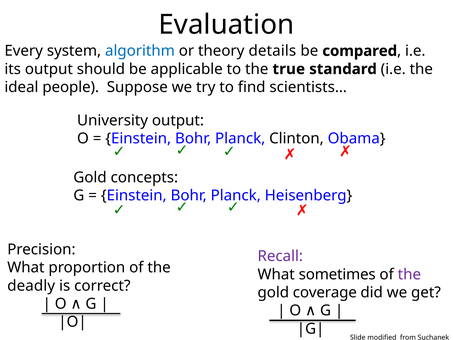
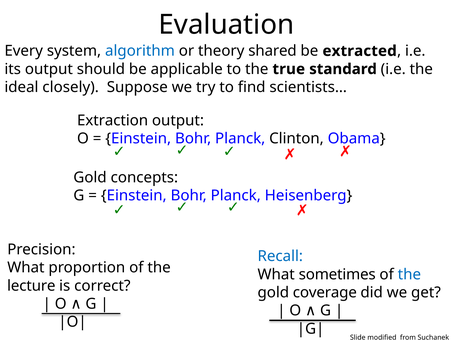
details: details -> shared (273, 51)
compared: compared -> extracted (360, 51)
people: people -> closely (71, 87)
University: University -> Extraction (113, 120)
Recall colour: purple -> blue (280, 256)
the colour: purple -> blue (409, 274)
deadly: deadly -> lecture (31, 286)
